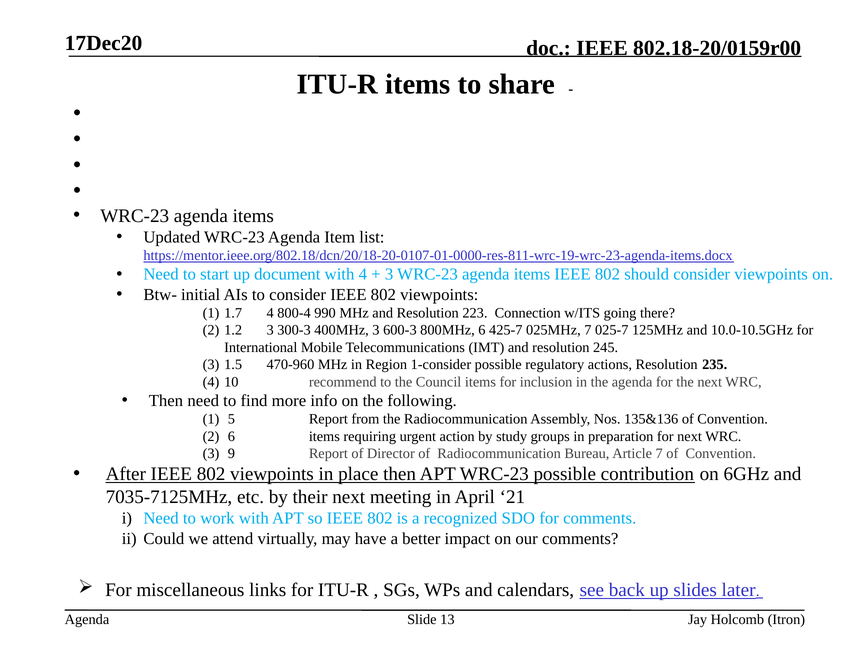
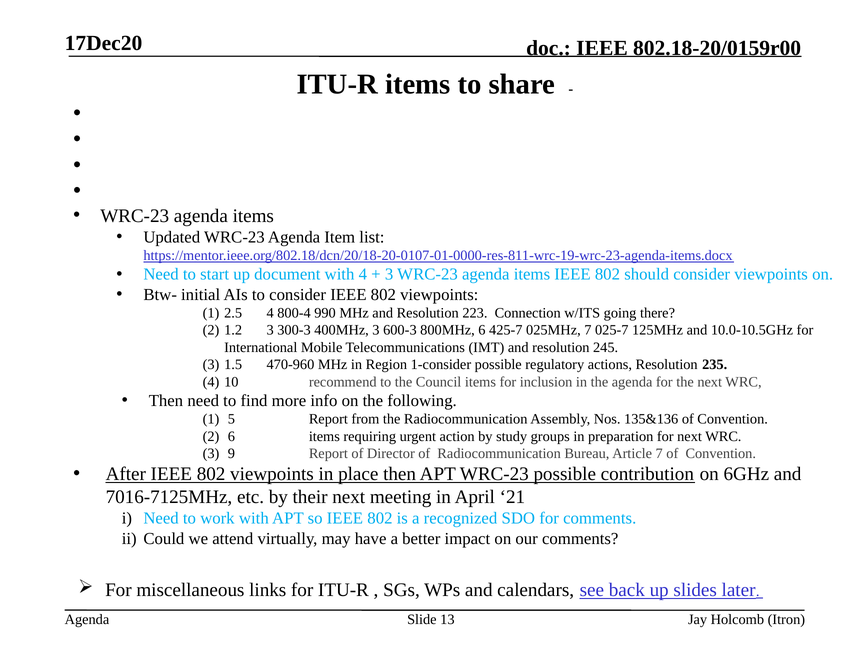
1.7: 1.7 -> 2.5 (233, 313)
7035-7125MHz: 7035-7125MHz -> 7016-7125MHz (169, 497)
